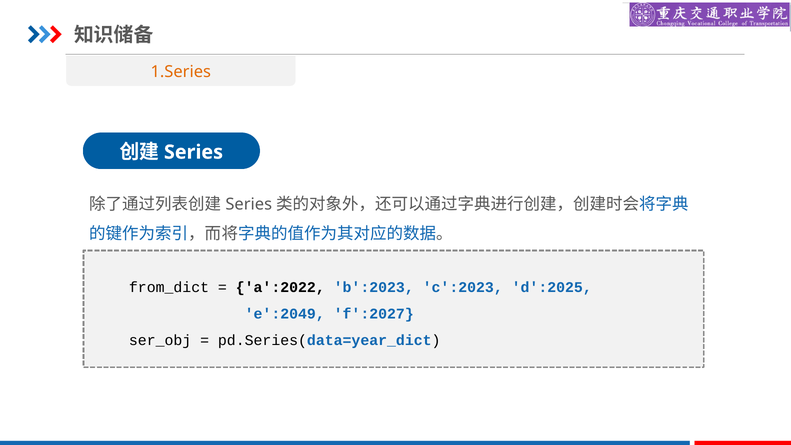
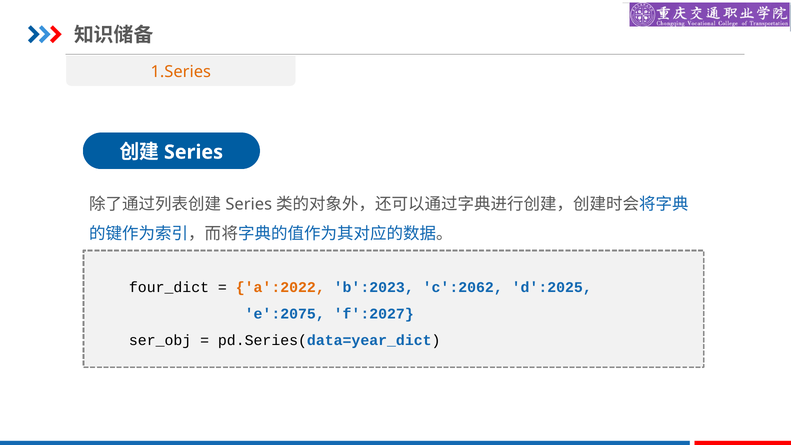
from_dict: from_dict -> four_dict (169, 287)
a':2022 colour: black -> orange (280, 287)
c':2023: c':2023 -> c':2062 (463, 287)
e':2049: e':2049 -> e':2075 (285, 314)
